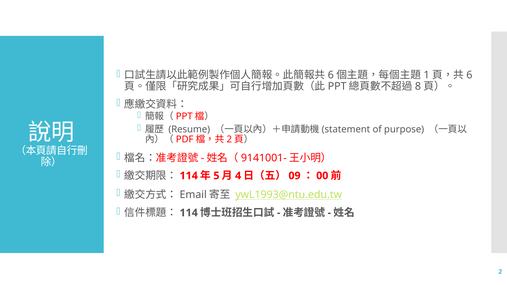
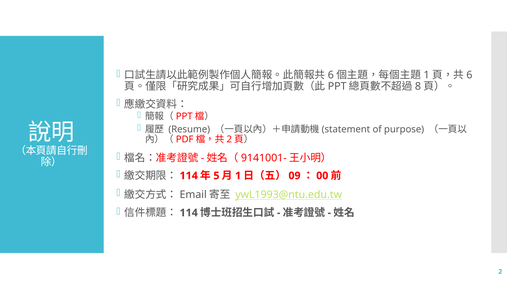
4: 4 -> 1 (238, 176)
